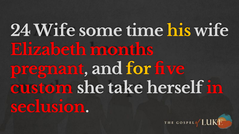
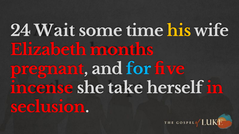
24 Wife: Wife -> Wait (54, 31)
for colour: yellow -> light blue (138, 69)
custom: custom -> incense (42, 88)
